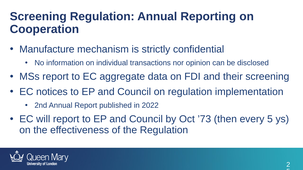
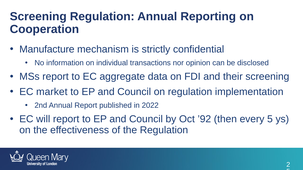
notices: notices -> market (52, 92)
’73: ’73 -> ’92 (204, 119)
